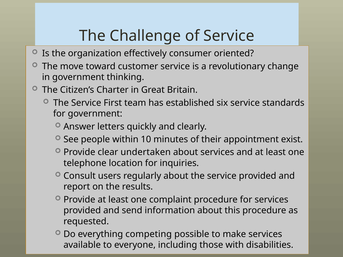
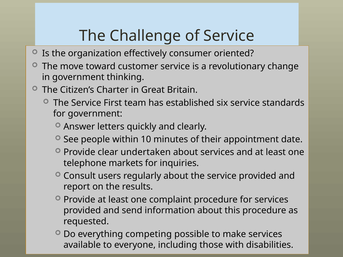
exist: exist -> date (292, 140)
location: location -> markets (126, 163)
